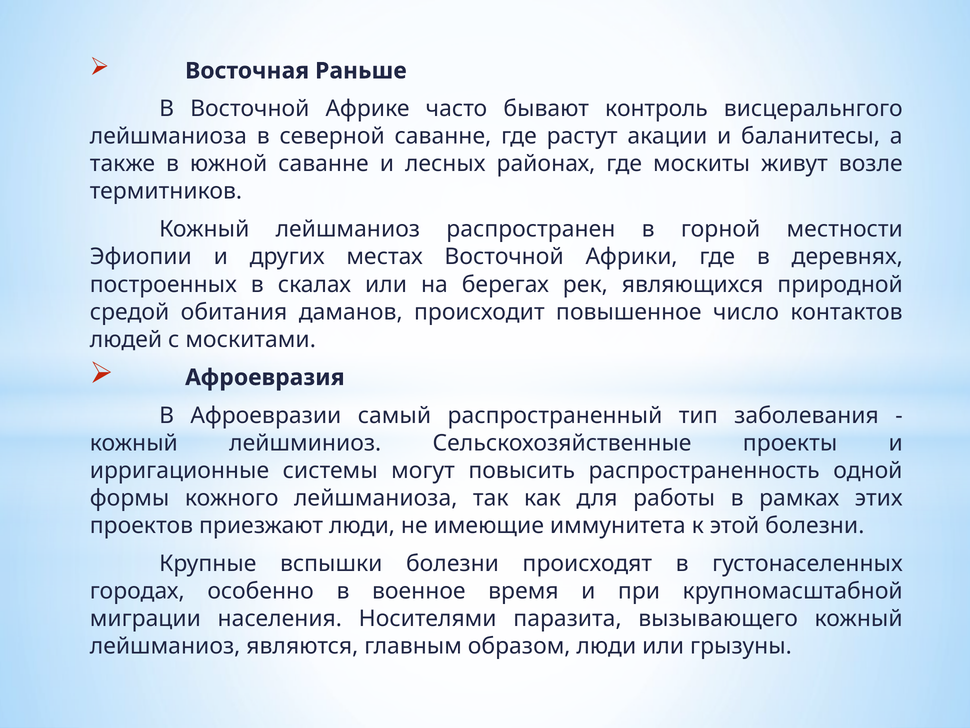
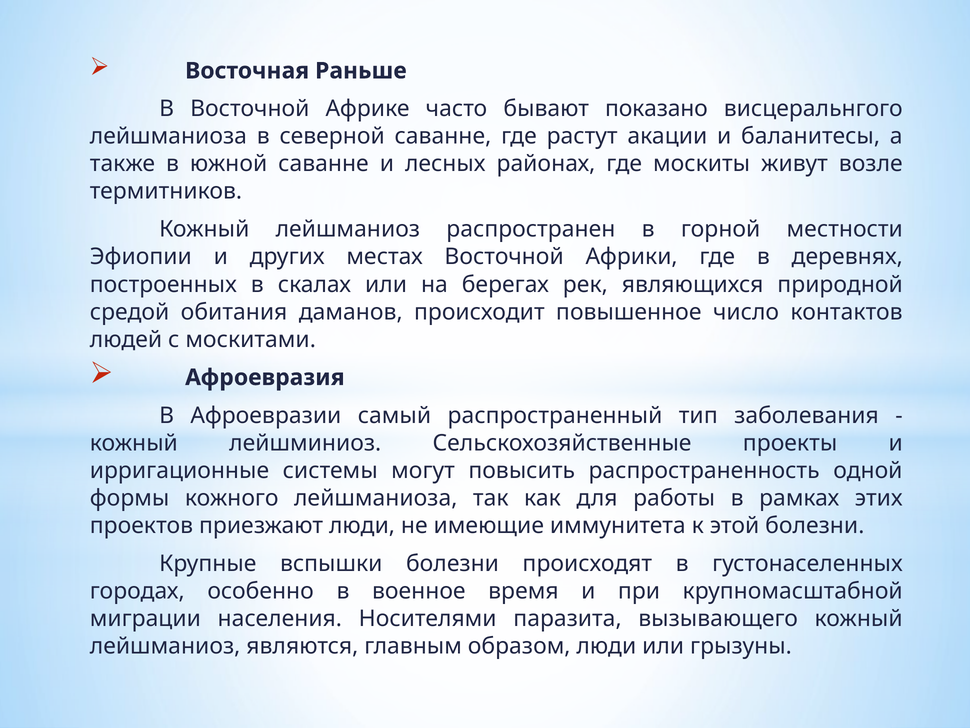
контроль: контроль -> показано (656, 109)
